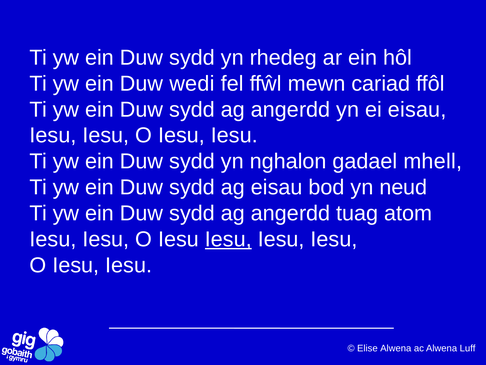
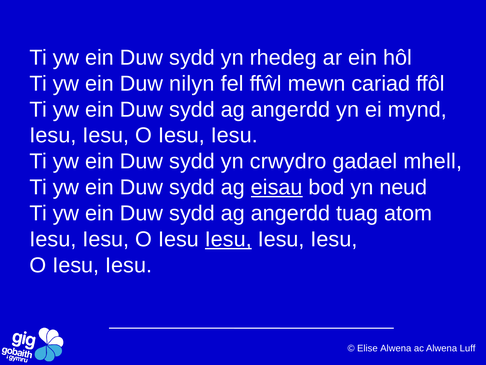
wedi: wedi -> nilyn (192, 83)
ei eisau: eisau -> mynd (417, 109)
nghalon: nghalon -> crwydro (288, 161)
eisau underline: none -> present (277, 187)
